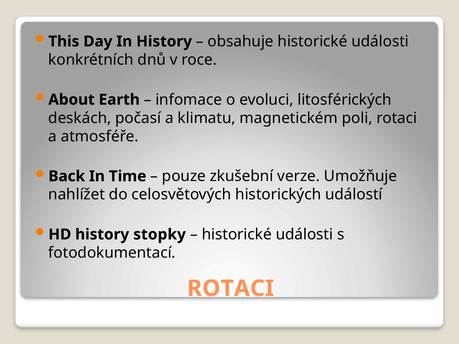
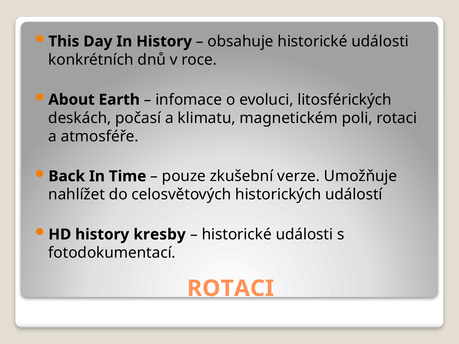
stopky: stopky -> kresby (160, 235)
